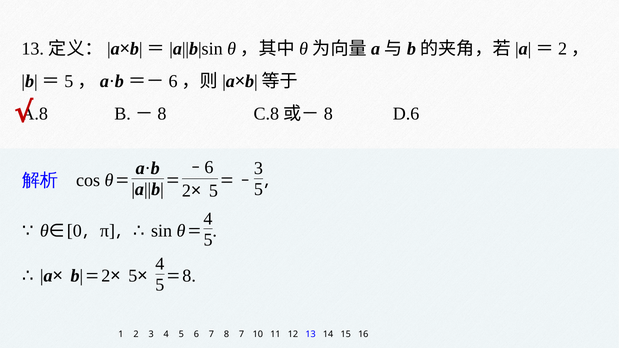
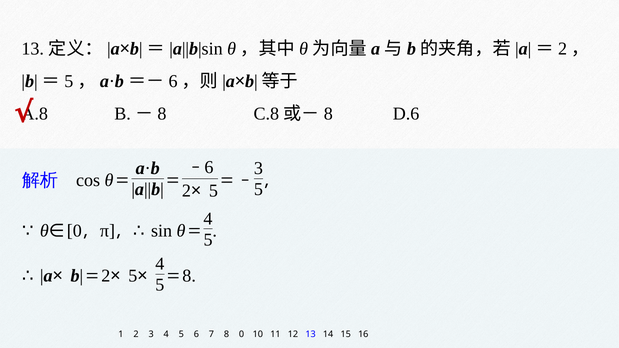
8 7: 7 -> 0 (242, 335)
